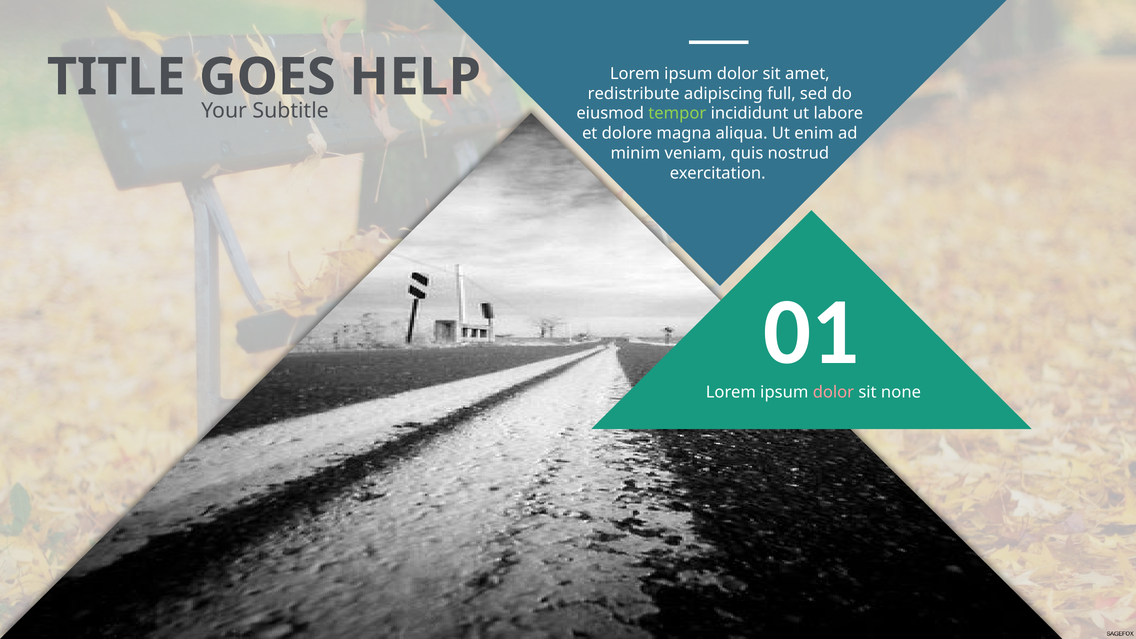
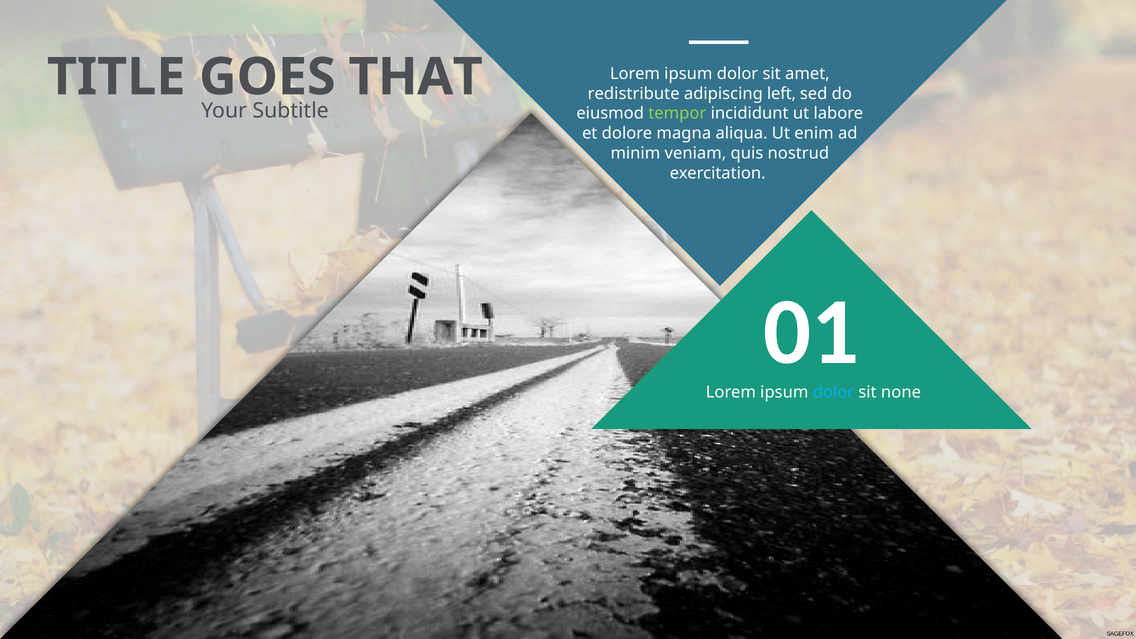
HELP: HELP -> THAT (416, 77)
full: full -> left (781, 94)
dolor colour: pink -> light blue (833, 392)
